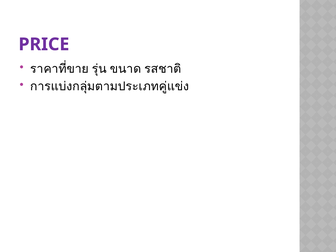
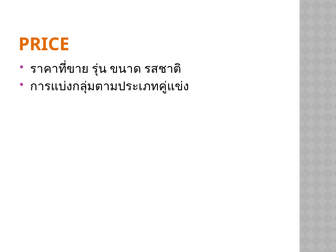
PRICE colour: purple -> orange (44, 44)
